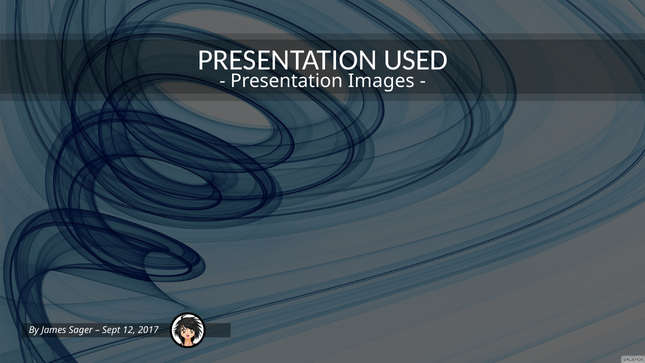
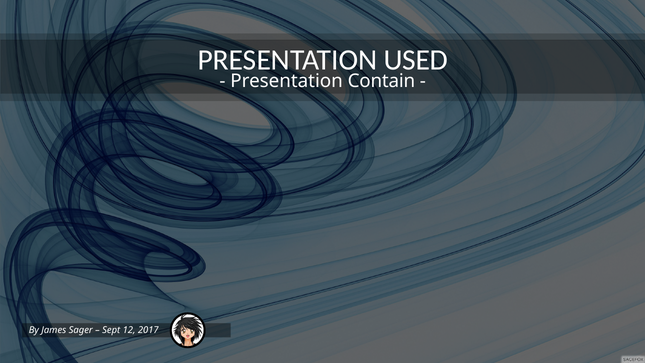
Images: Images -> Contain (381, 81)
